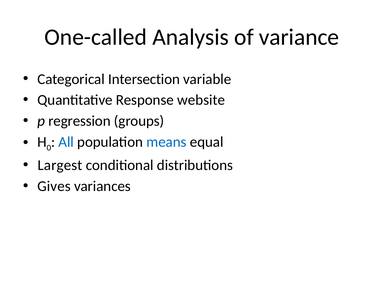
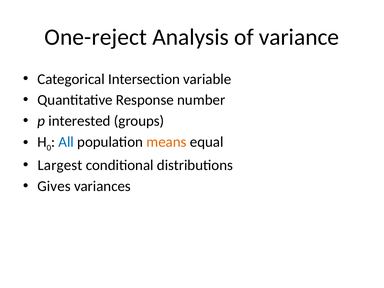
One-called: One-called -> One-reject (96, 37)
website: website -> number (201, 100)
regression: regression -> interested (79, 121)
means colour: blue -> orange (166, 142)
